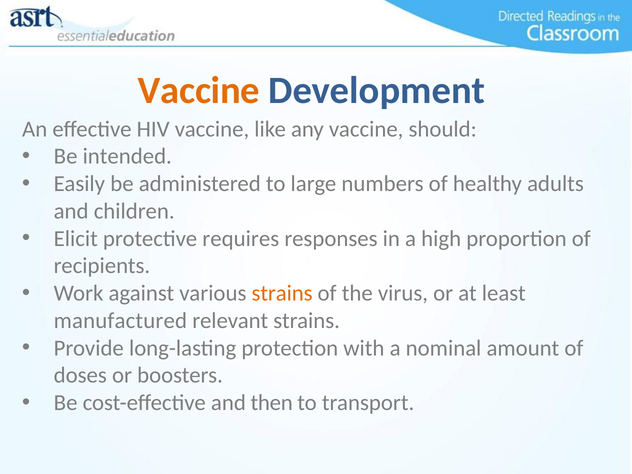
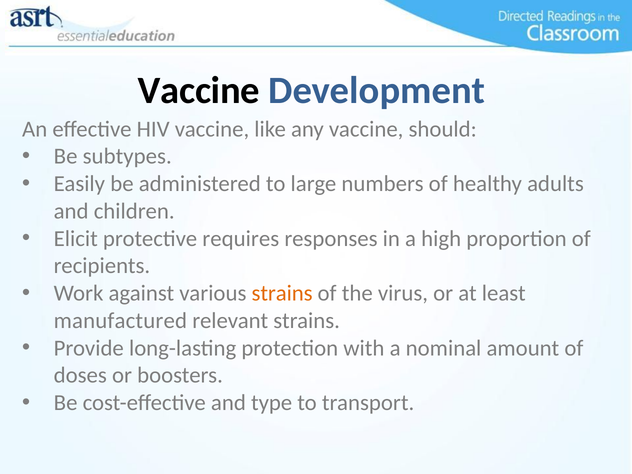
Vaccine colour: orange -> black (199, 91)
intended: intended -> subtypes (127, 156)
then: then -> type (272, 403)
